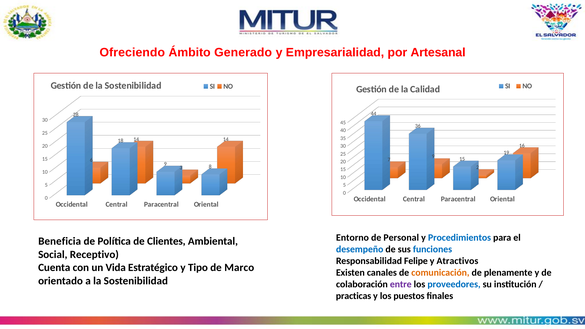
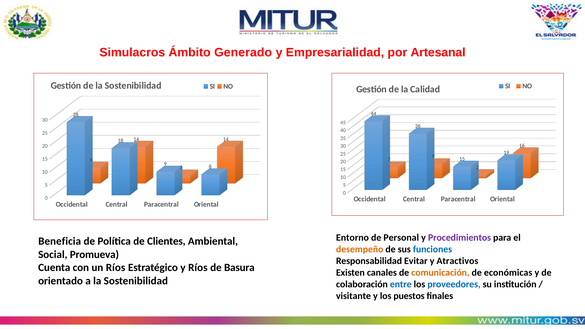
Ofreciendo: Ofreciendo -> Simulacros (132, 53)
Procedimientos colour: blue -> purple (460, 238)
desempeño colour: blue -> orange (360, 249)
Receptivo: Receptivo -> Promueva (94, 254)
Felipe: Felipe -> Evitar (416, 261)
un Vida: Vida -> Ríos (116, 268)
y Tipo: Tipo -> Ríos (198, 268)
Marco: Marco -> Basura (239, 268)
plenamente: plenamente -> económicas (508, 273)
entre colour: purple -> blue (401, 284)
practicas: practicas -> visitante (354, 296)
